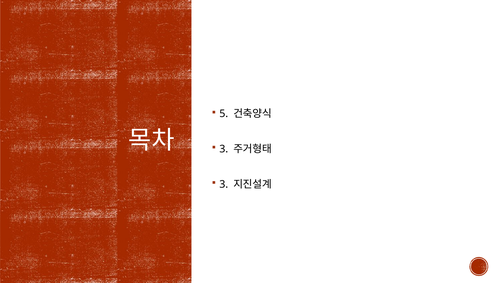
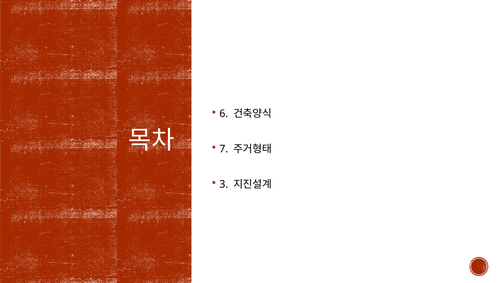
5: 5 -> 6 (224, 114)
3: 3 -> 7 (224, 149)
